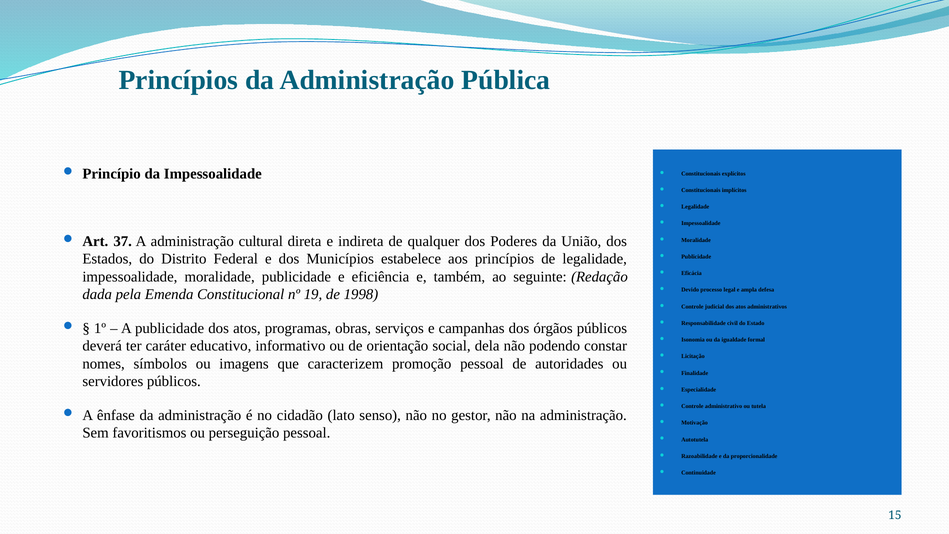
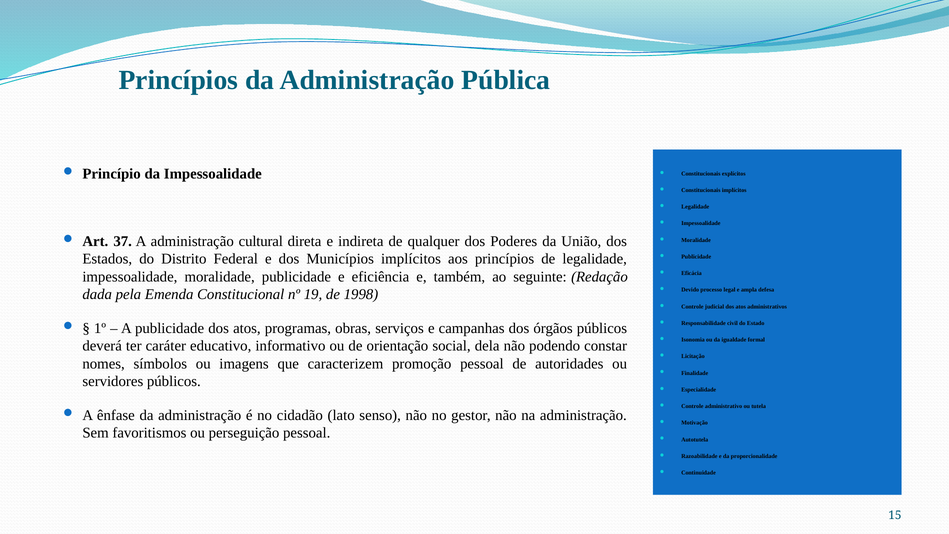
Municípios estabelece: estabelece -> implícitos (411, 259)
